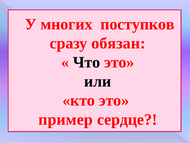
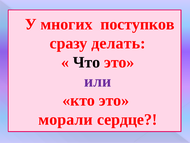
обязан: обязан -> делать (118, 43)
или colour: black -> purple (98, 81)
пример: пример -> морали (66, 119)
